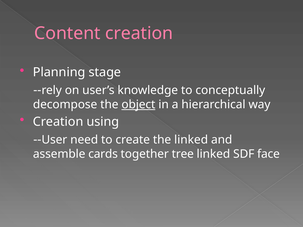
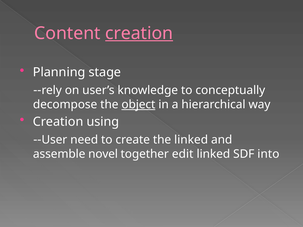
creation underline: none -> present (139, 33)
cards: cards -> novel (103, 154)
tree: tree -> edit (183, 154)
face: face -> into (268, 154)
